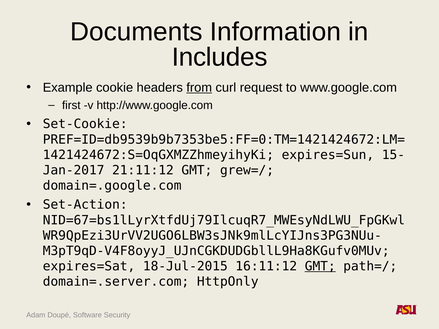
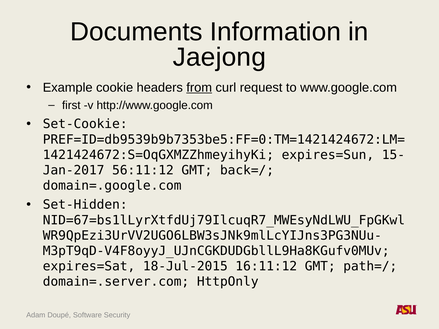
Includes: Includes -> Jaejong (219, 57)
21:11:12: 21:11:12 -> 56:11:12 (143, 170)
grew=/: grew=/ -> back=/ (247, 170)
Set-Action: Set-Action -> Set-Hidden (85, 205)
GMT underline: present -> none (320, 266)
